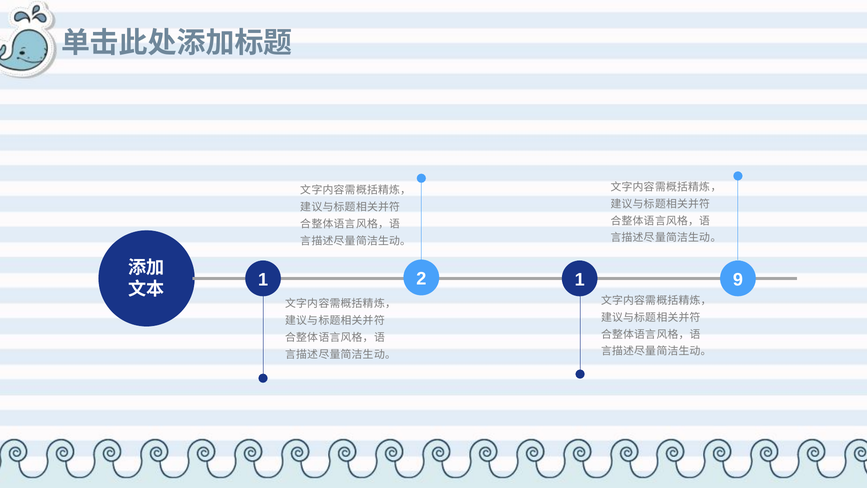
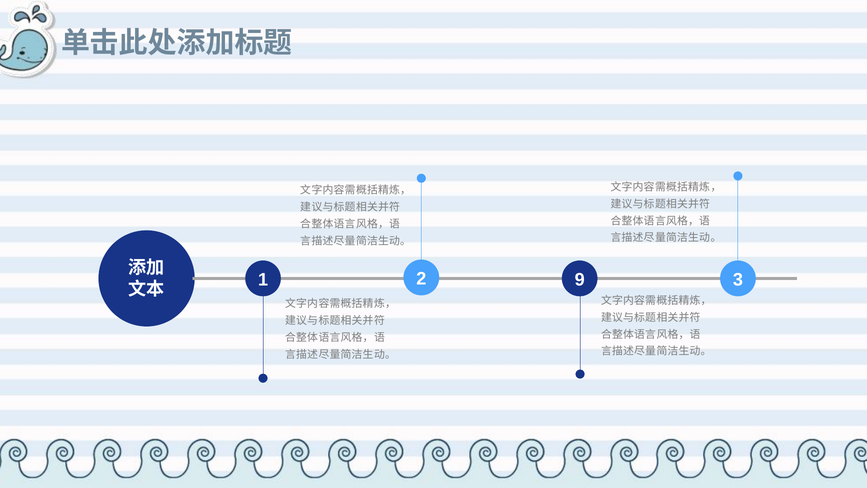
9: 9 -> 3 (738, 279)
1 1: 1 -> 9 (580, 279)
